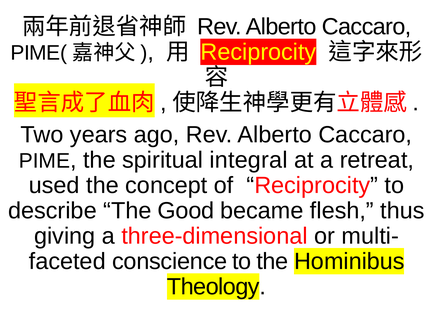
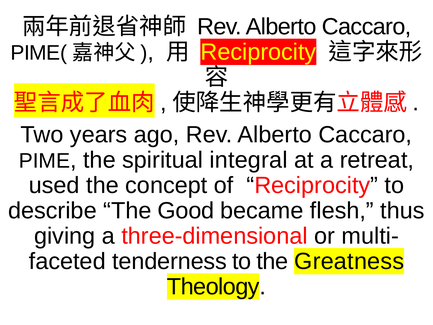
conscience: conscience -> tenderness (170, 261)
Hominibus: Hominibus -> Greatness (349, 261)
